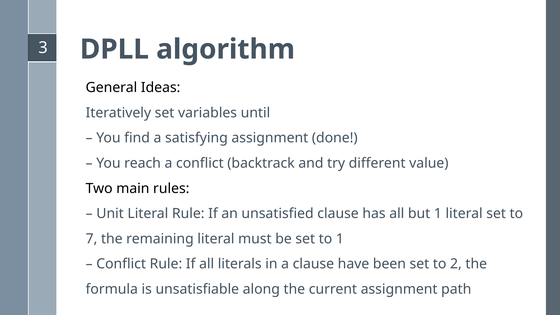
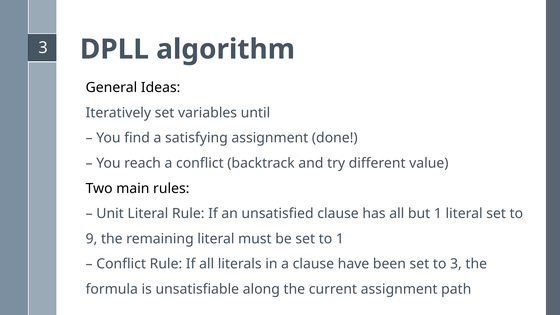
7: 7 -> 9 (92, 239)
to 2: 2 -> 3 (456, 264)
